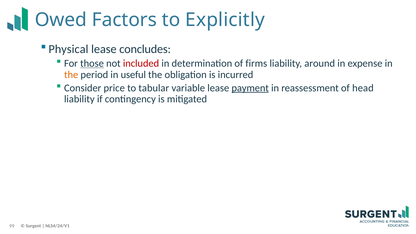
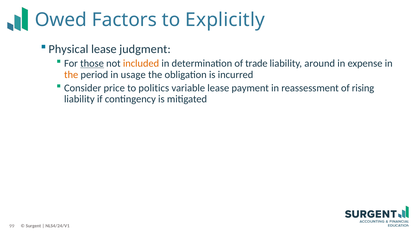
concludes: concludes -> judgment (145, 49)
included colour: red -> orange (141, 63)
firms: firms -> trade (256, 63)
useful: useful -> usage (133, 75)
tabular: tabular -> politics (154, 88)
payment underline: present -> none (250, 88)
head: head -> rising (363, 88)
